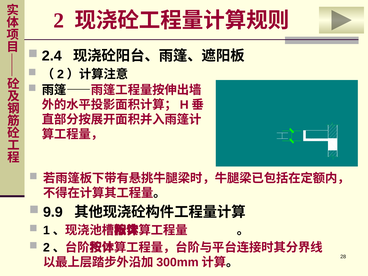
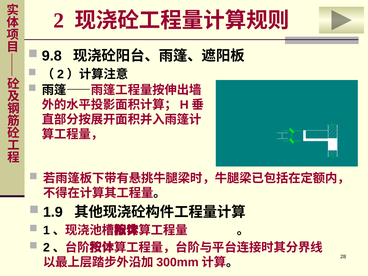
2.4: 2.4 -> 9.8 (52, 56)
9.9: 9.9 -> 1.9 (53, 212)
